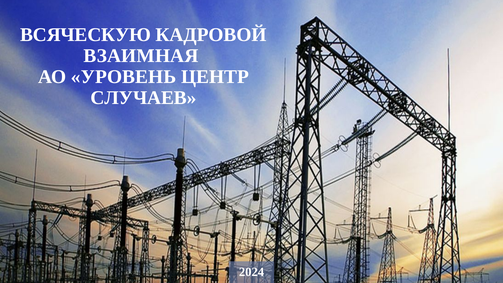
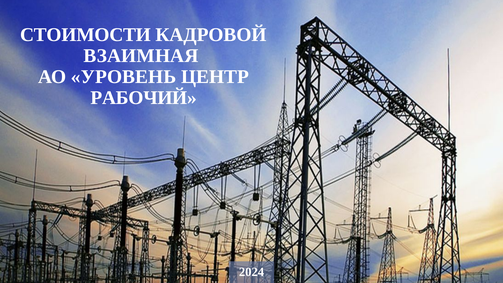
ВСЯЧЕСКУЮ: ВСЯЧЕСКУЮ -> СТОИМОСТИ (86, 35)
СЛУЧАЕВ: СЛУЧАЕВ -> РАБОЧИЙ (144, 98)
